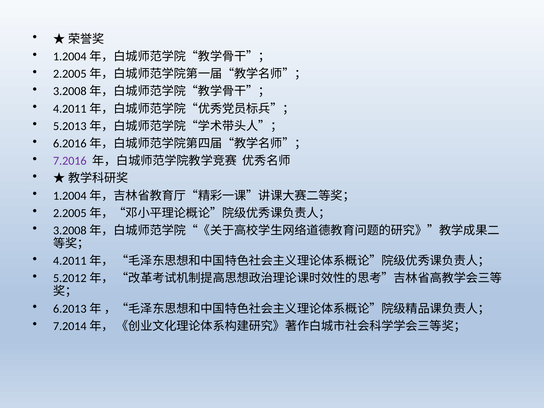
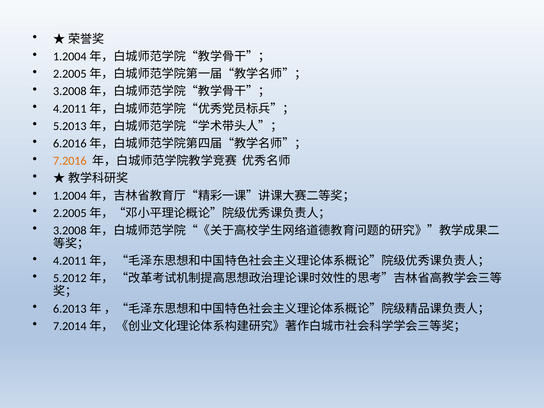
7.2016 colour: purple -> orange (70, 161)
